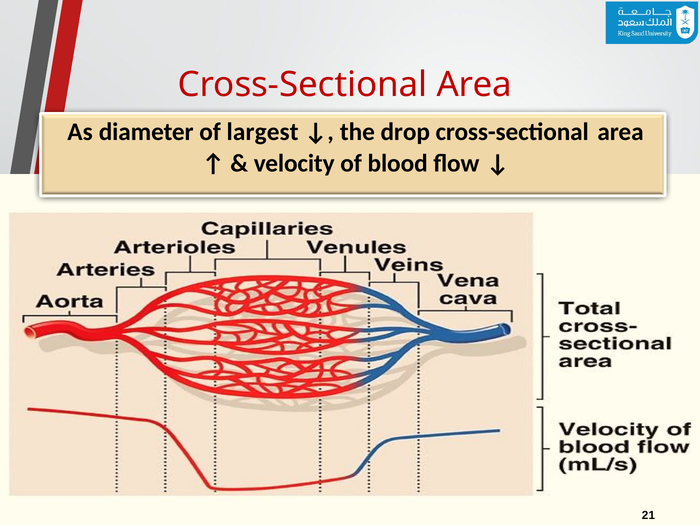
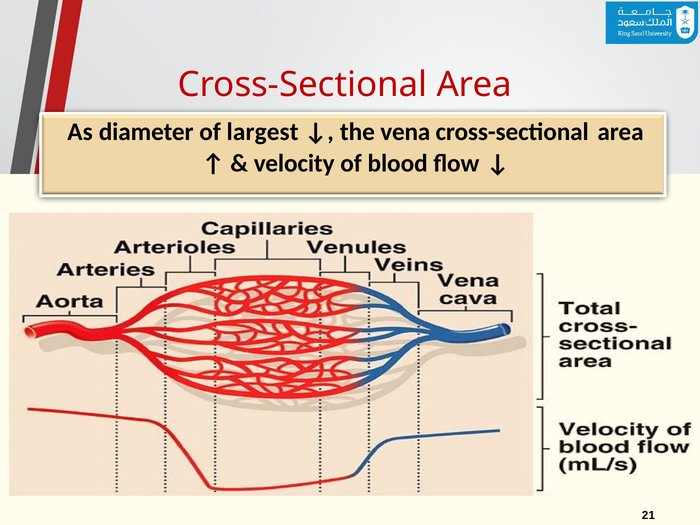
drop: drop -> vena (405, 132)
